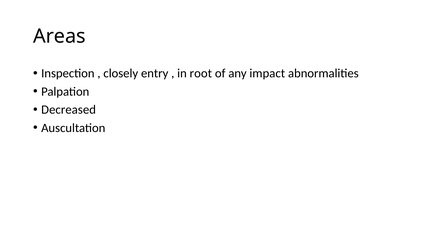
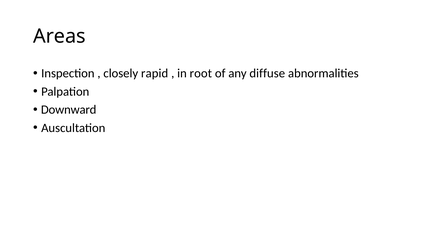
entry: entry -> rapid (155, 73)
impact: impact -> diffuse (267, 73)
Decreased: Decreased -> Downward (69, 110)
